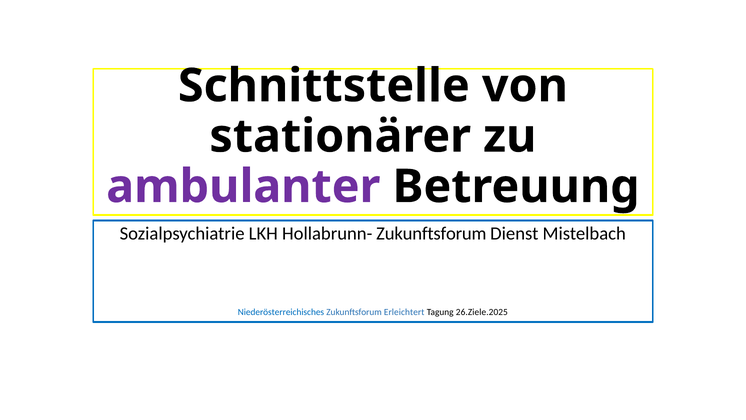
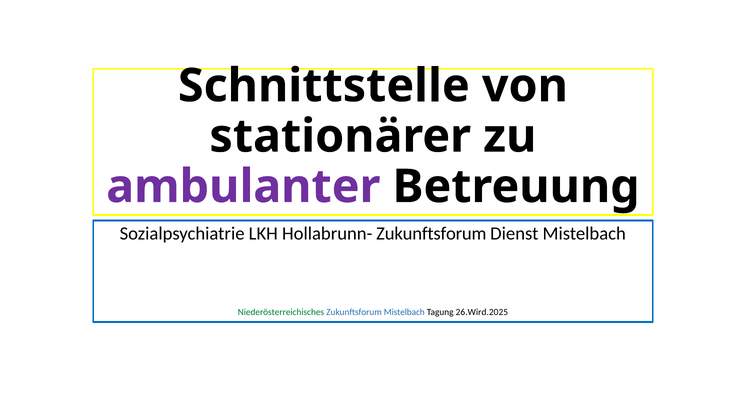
Niederösterreichisches colour: blue -> green (281, 312)
Zukunftsforum Erleichtert: Erleichtert -> Mistelbach (404, 312)
26.Ziele.2025: 26.Ziele.2025 -> 26.Wird.2025 (482, 312)
